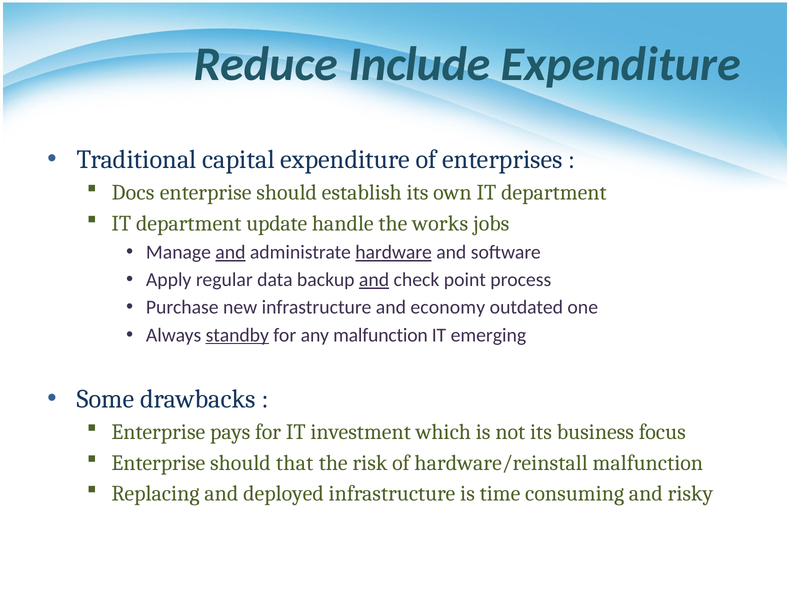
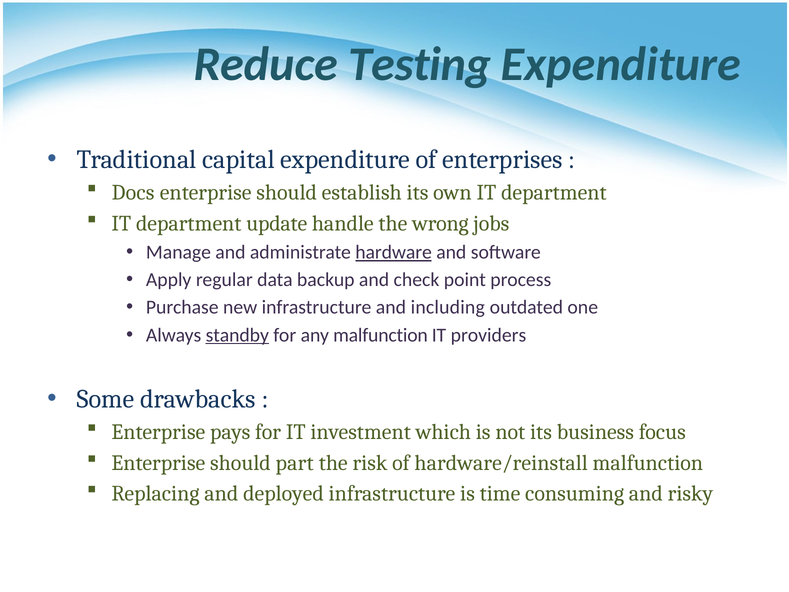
Include: Include -> Testing (420, 65)
works: works -> wrong (440, 223)
and underline: present -> none (230, 252)
and underline: present -> none (374, 280)
economy: economy -> including (448, 307)
emerging: emerging -> providers (488, 335)
that: that -> part (295, 463)
